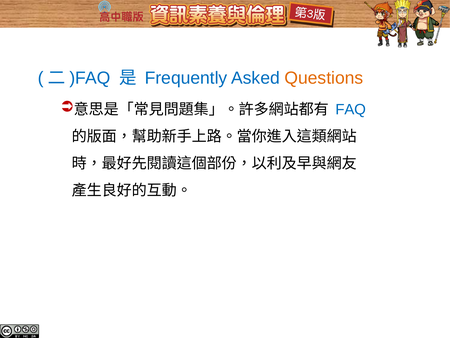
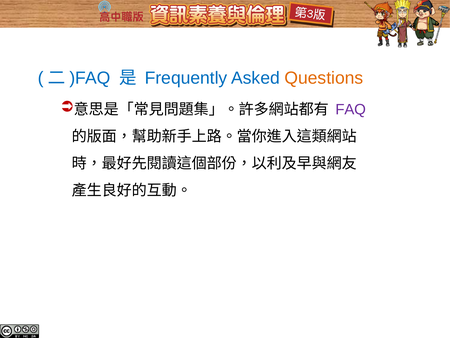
FAQ colour: blue -> purple (351, 109)
